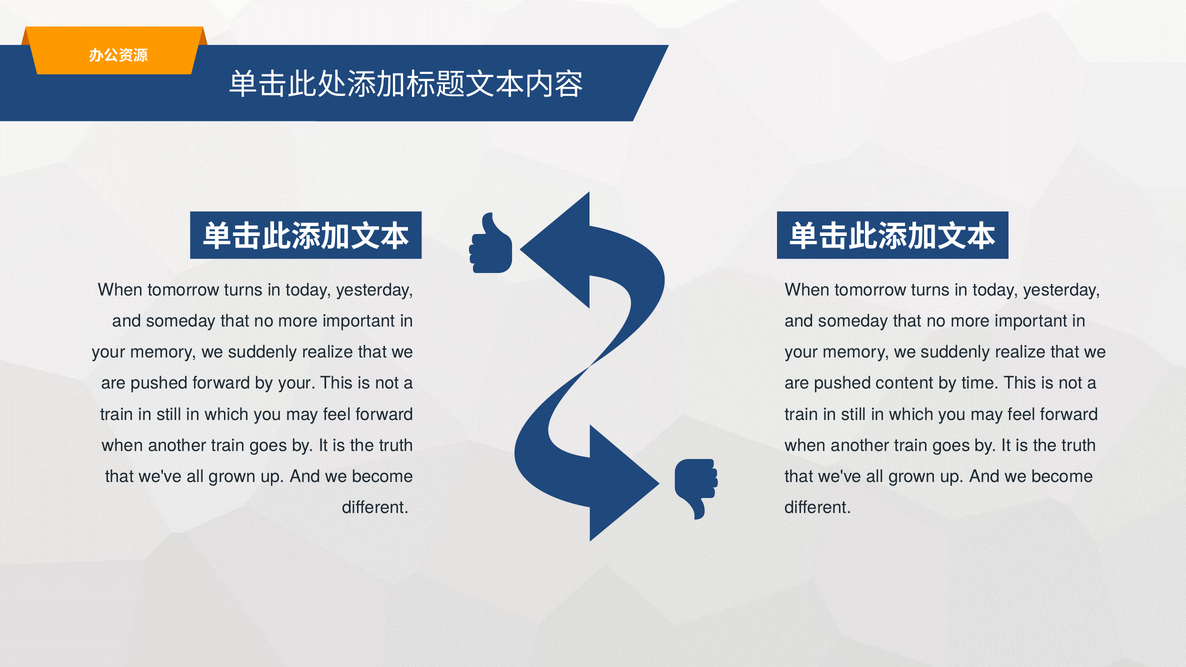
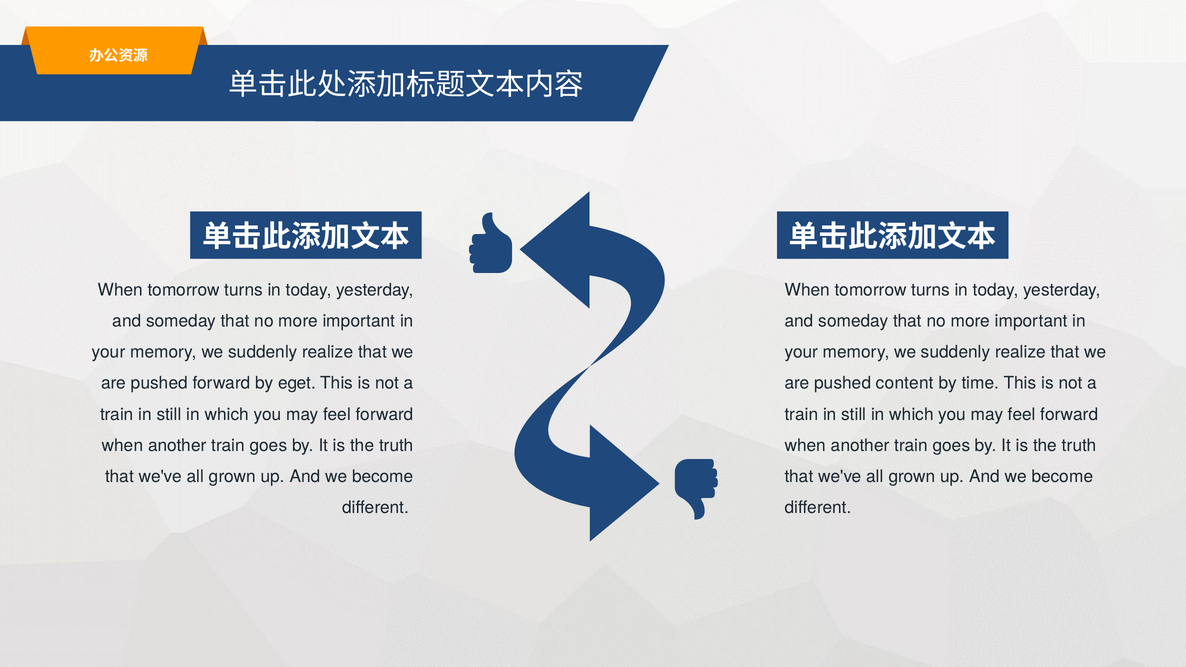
by your: your -> eget (297, 383)
